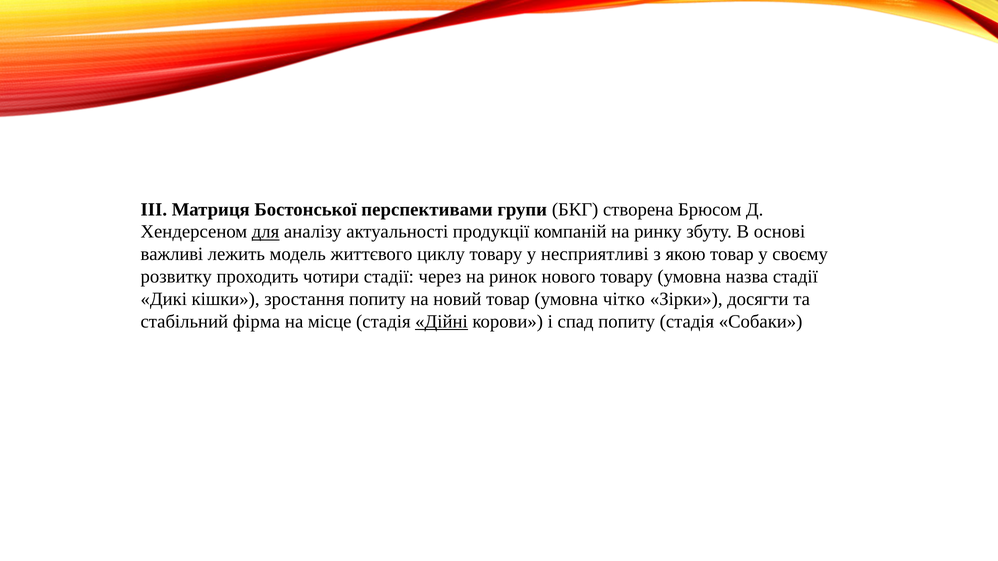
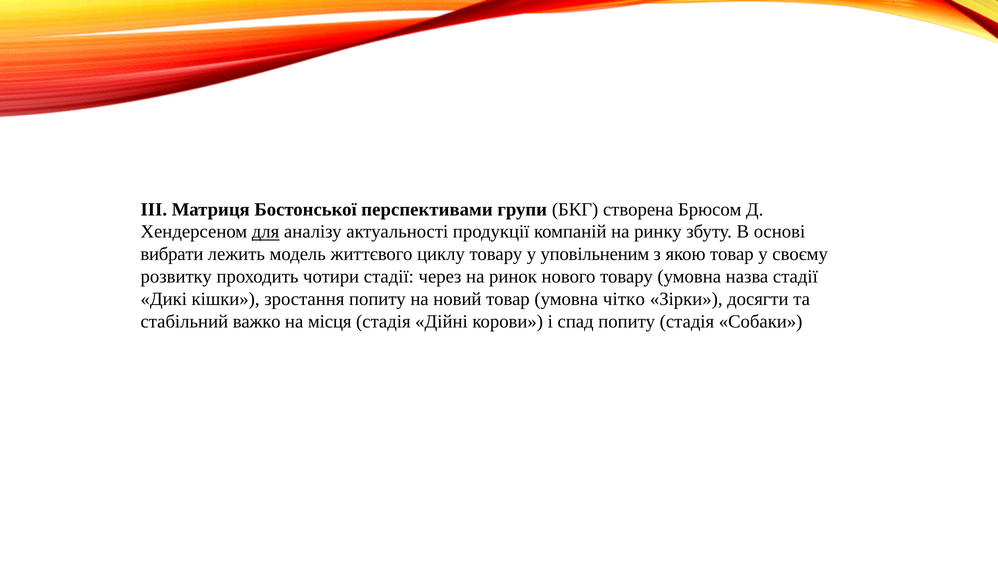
важливі: важливі -> вибрати (172, 254)
несприятливі: несприятливі -> уповільненим (595, 254)
фірма: фірма -> важко (257, 322)
місце: місце -> місця (330, 322)
Дійні underline: present -> none (442, 322)
